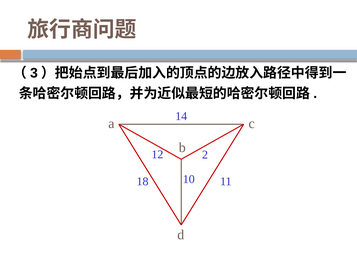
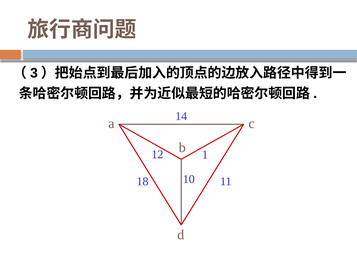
2: 2 -> 1 (205, 155)
